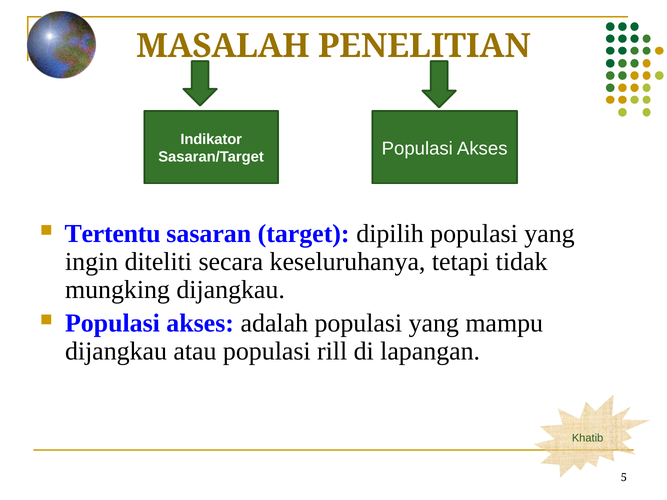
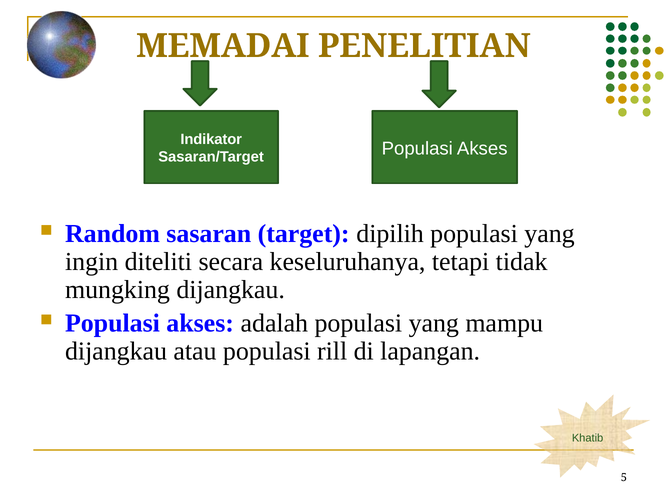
MASALAH: MASALAH -> MEMADAI (223, 46)
Tertentu: Tertentu -> Random (112, 234)
